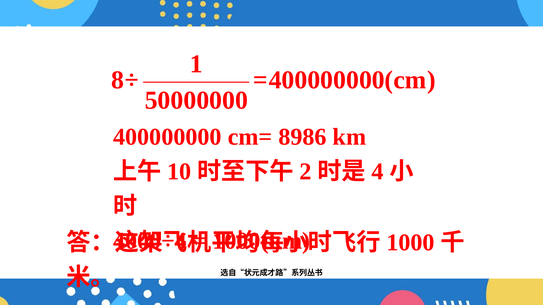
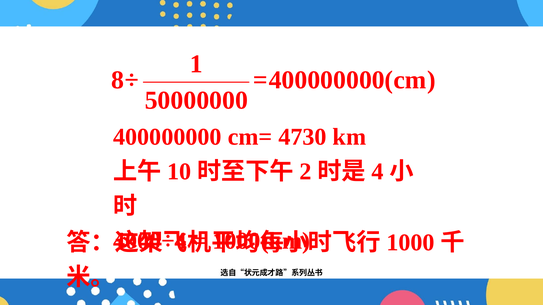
8986: 8986 -> 4730 (302, 137)
